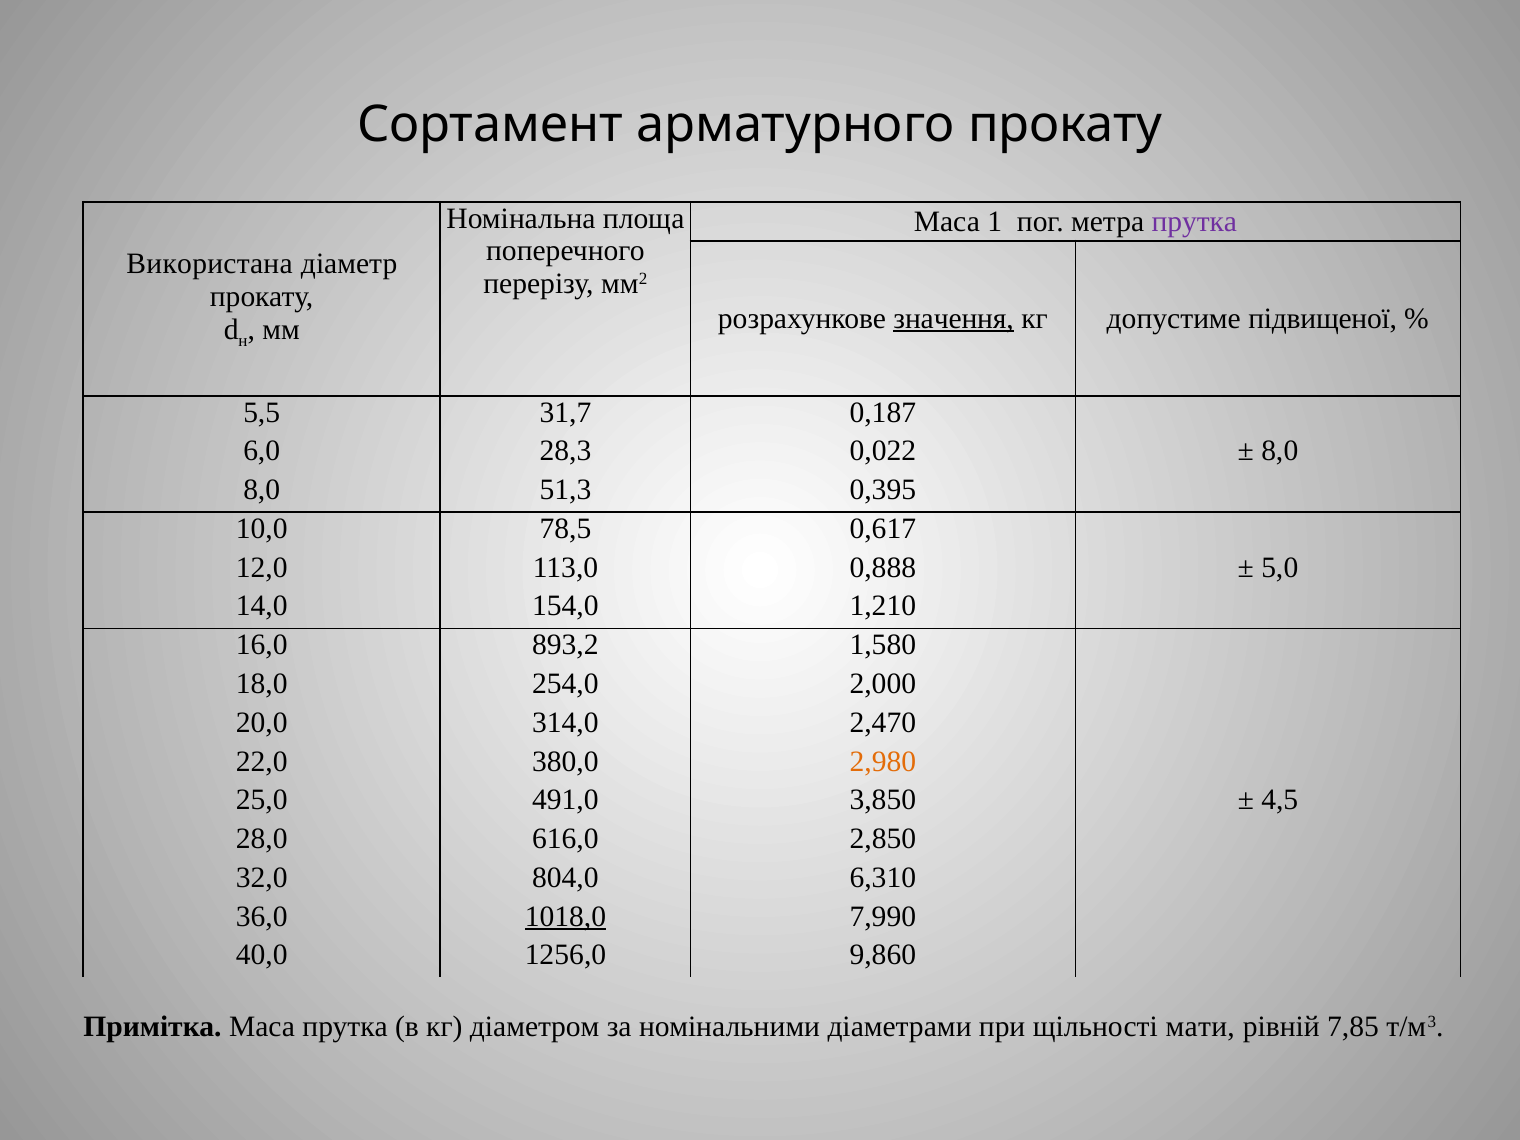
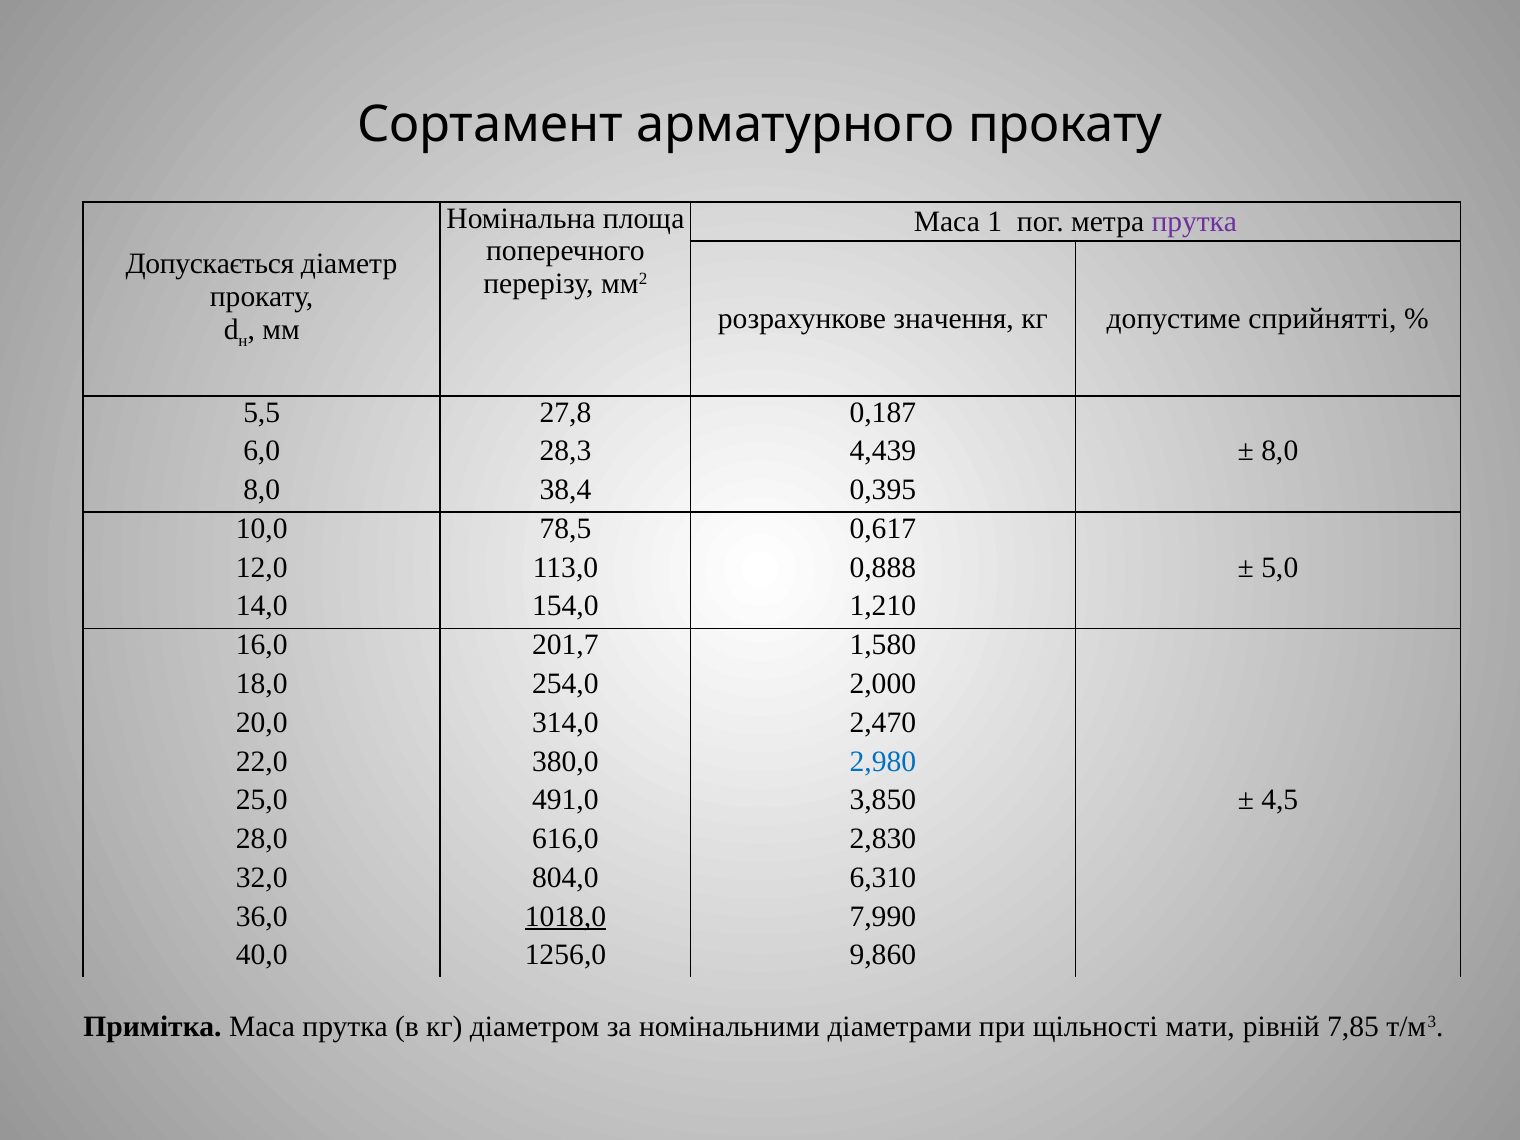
Використана: Використана -> Допускається (210, 264)
значення underline: present -> none (954, 318)
підвищеної: підвищеної -> сприйнятті (1322, 318)
31,7: 31,7 -> 27,8 (565, 412)
0,022: 0,022 -> 4,439 (883, 451)
51,3: 51,3 -> 38,4 (565, 490)
893,2: 893,2 -> 201,7 (565, 645)
2,980 colour: orange -> blue (883, 761)
2,850: 2,850 -> 2,830 (883, 839)
